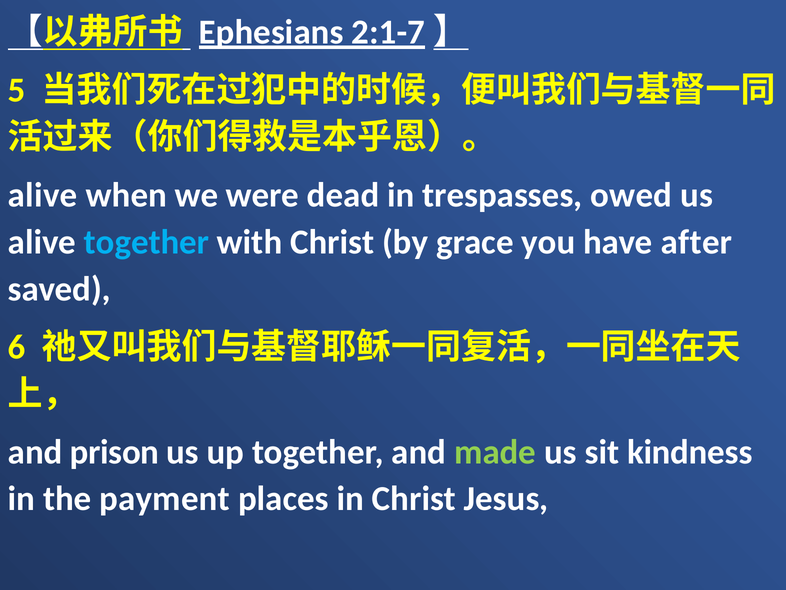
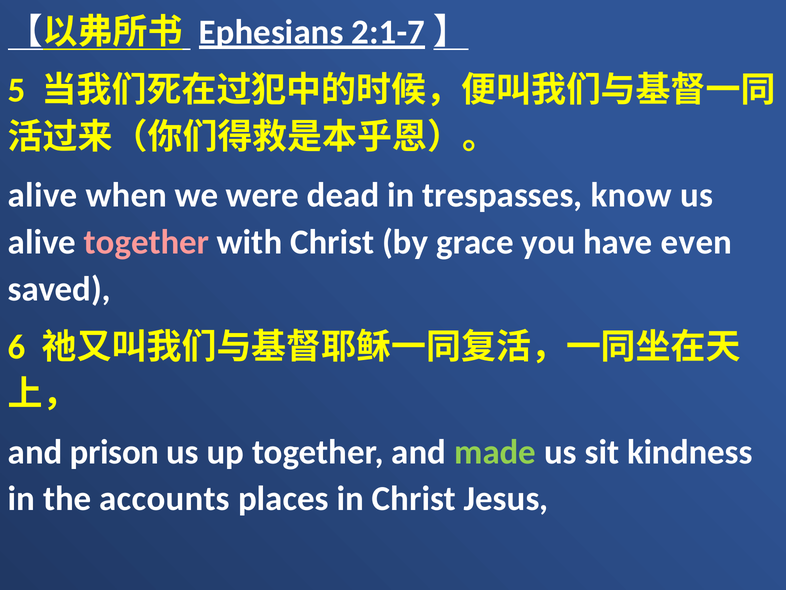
owed: owed -> know (631, 195)
together colour: light blue -> pink (146, 242)
after: after -> even (696, 242)
payment: payment -> accounts (165, 499)
